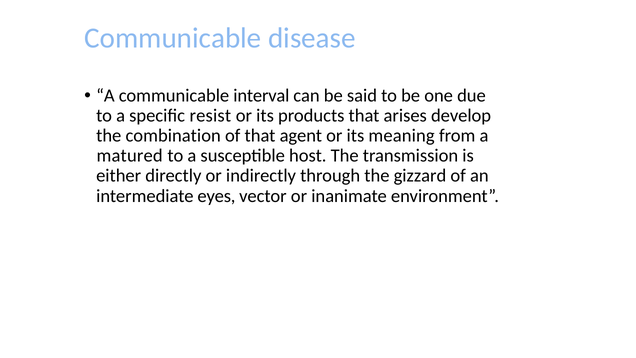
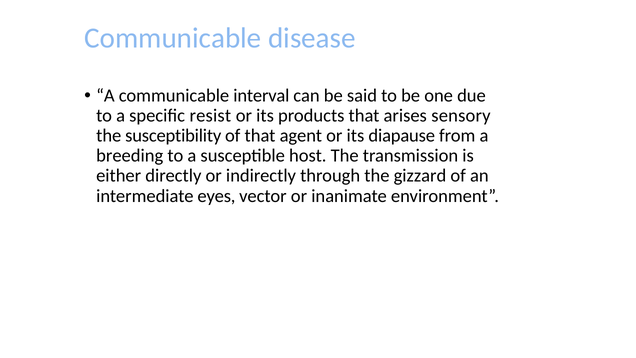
develop: develop -> sensory (461, 116)
combination: combination -> susceptibility (173, 136)
meaning: meaning -> diapause (402, 136)
matured: matured -> breeding (130, 156)
